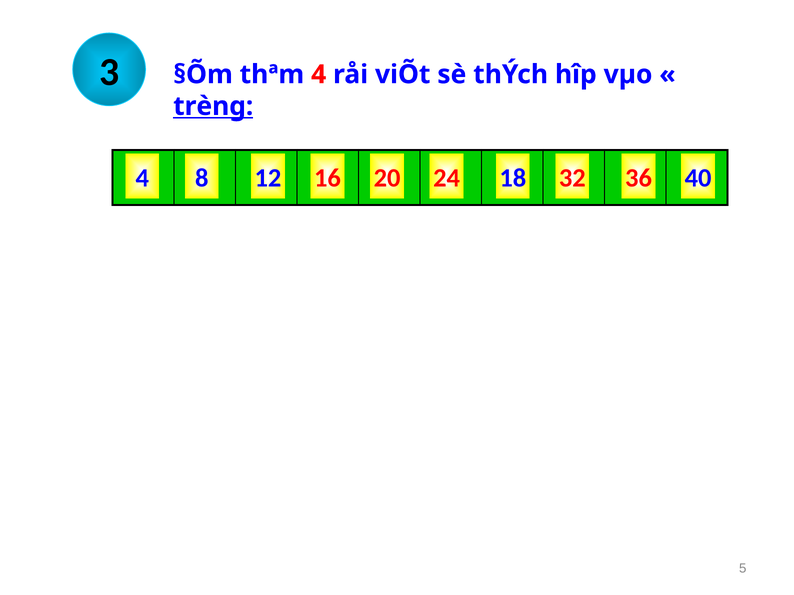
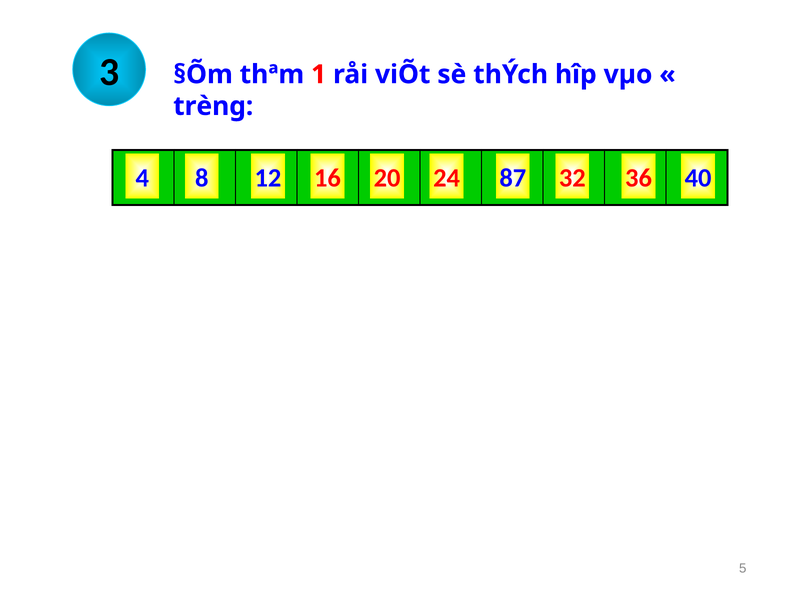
thªm 4: 4 -> 1 (319, 75)
trèng underline: present -> none (213, 106)
18: 18 -> 87 (513, 178)
